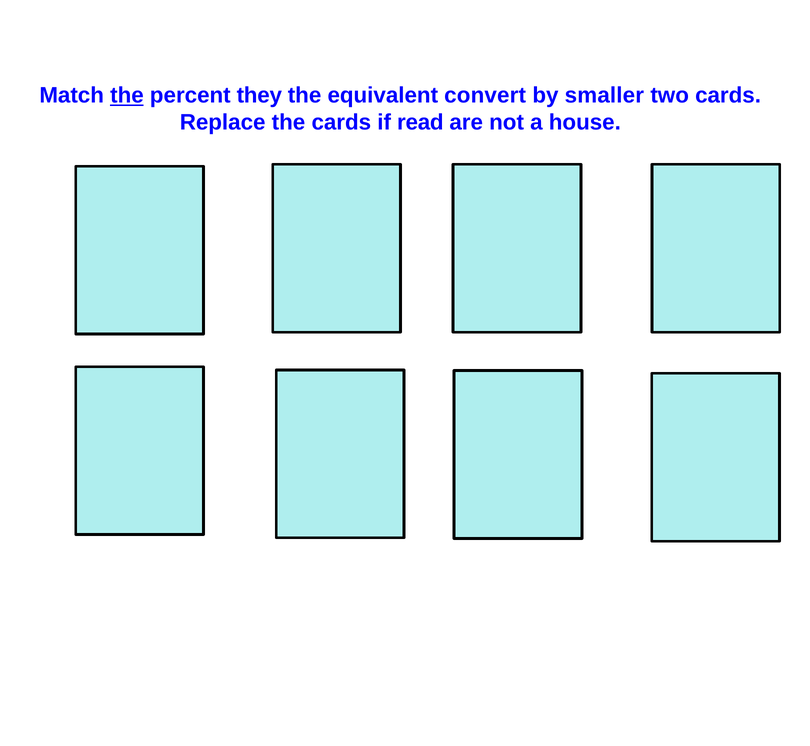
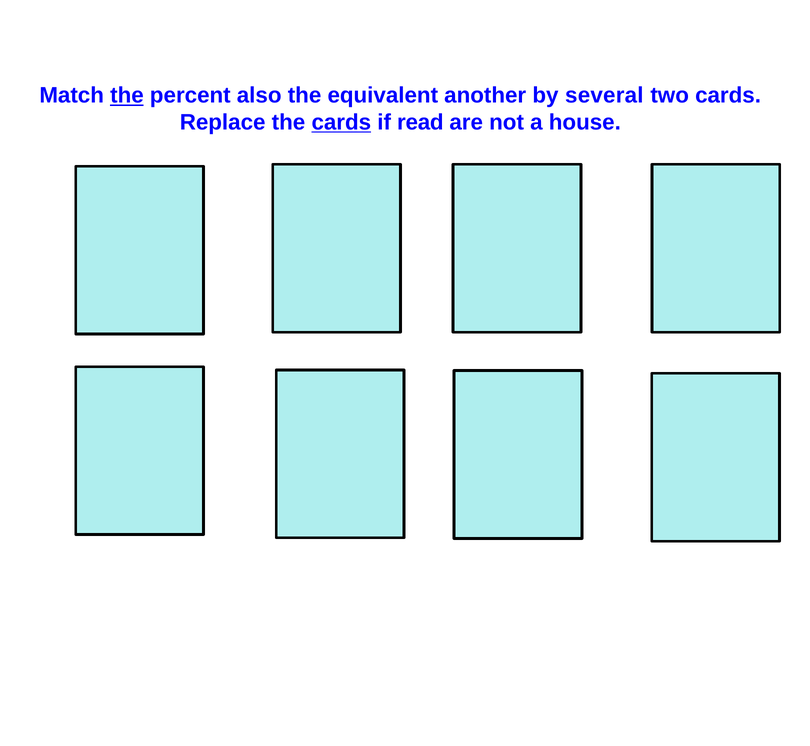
they: they -> also (259, 95)
convert: convert -> another (485, 95)
smaller: smaller -> several (604, 95)
cards underline: none -> present (341, 122)
